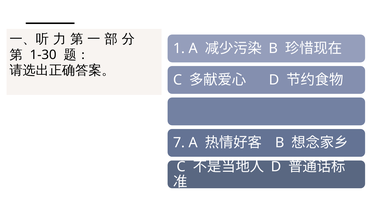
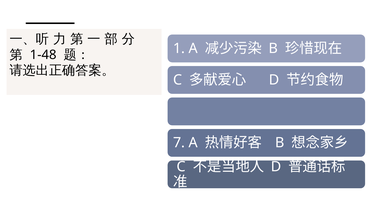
1-30: 1-30 -> 1-48 (43, 55)
